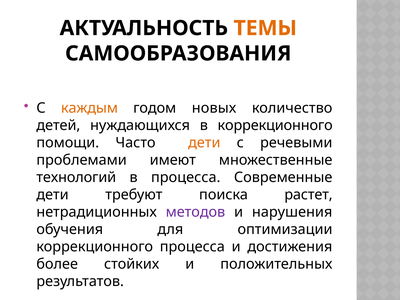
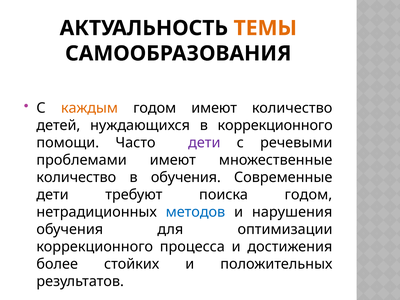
годом новых: новых -> имеют (214, 108)
дети colour: orange -> purple (204, 143)
технологий: технологий -> количество (76, 177)
в процесса: процесса -> обучения (186, 177)
поиска растет: растет -> годом (308, 195)
методов colour: purple -> blue (195, 212)
